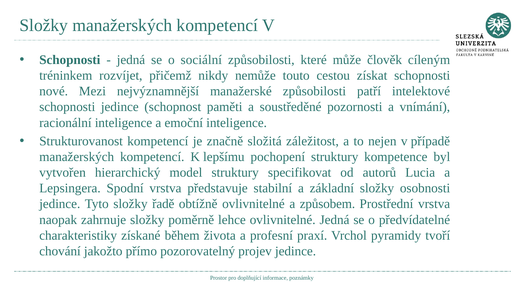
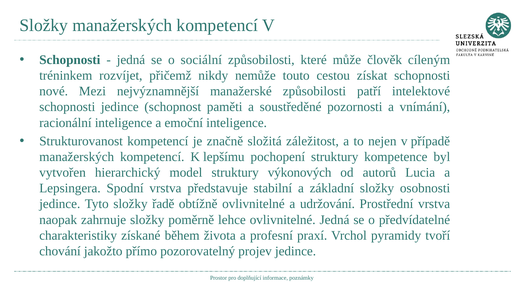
specifikovat: specifikovat -> výkonových (300, 172)
způsobem: způsobem -> udržování (327, 204)
